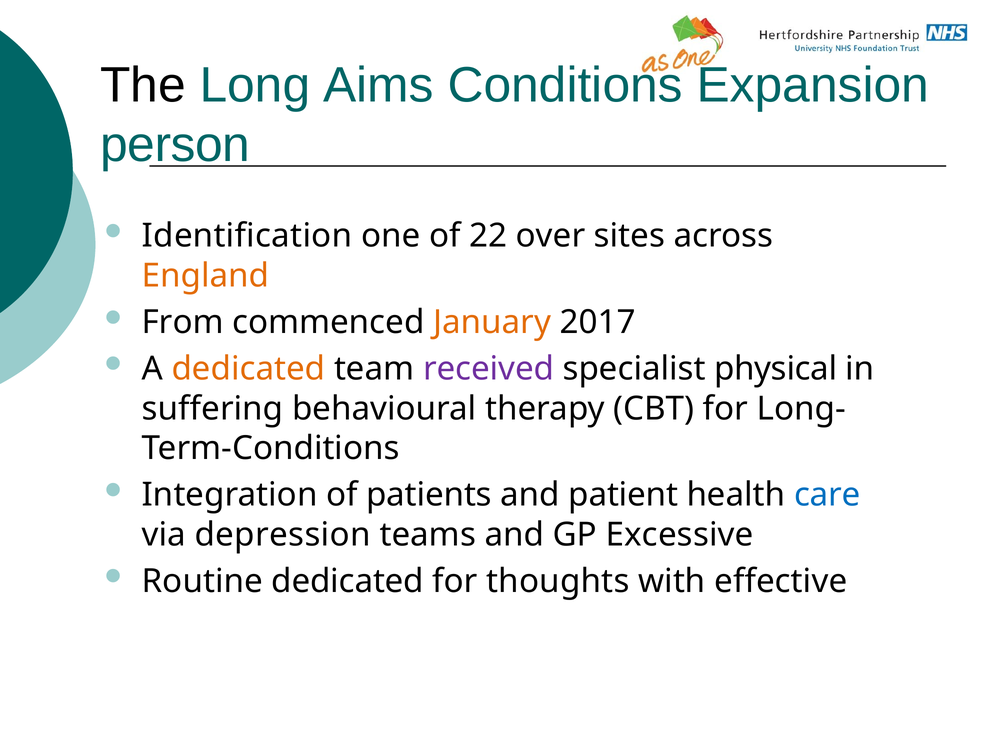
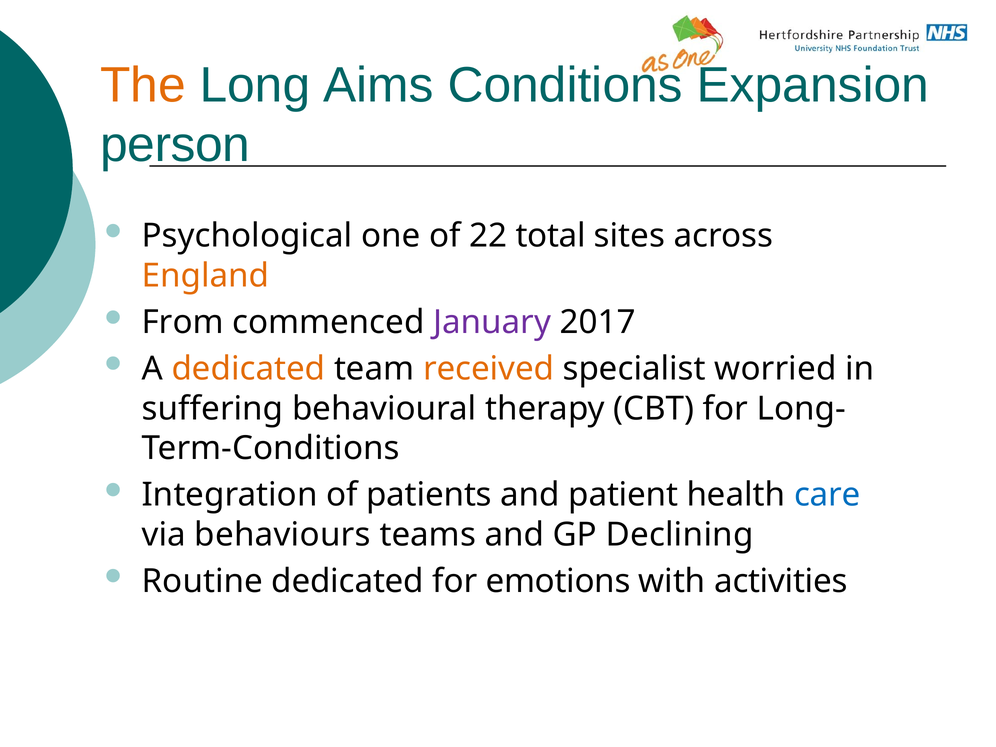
The colour: black -> orange (143, 85)
Identification: Identification -> Psychological (247, 236)
over: over -> total (551, 236)
January colour: orange -> purple (492, 322)
received colour: purple -> orange (489, 369)
physical: physical -> worried (775, 369)
depression: depression -> behaviours (283, 535)
Excessive: Excessive -> Declining (680, 535)
thoughts: thoughts -> emotions (558, 581)
effective: effective -> activities (781, 581)
